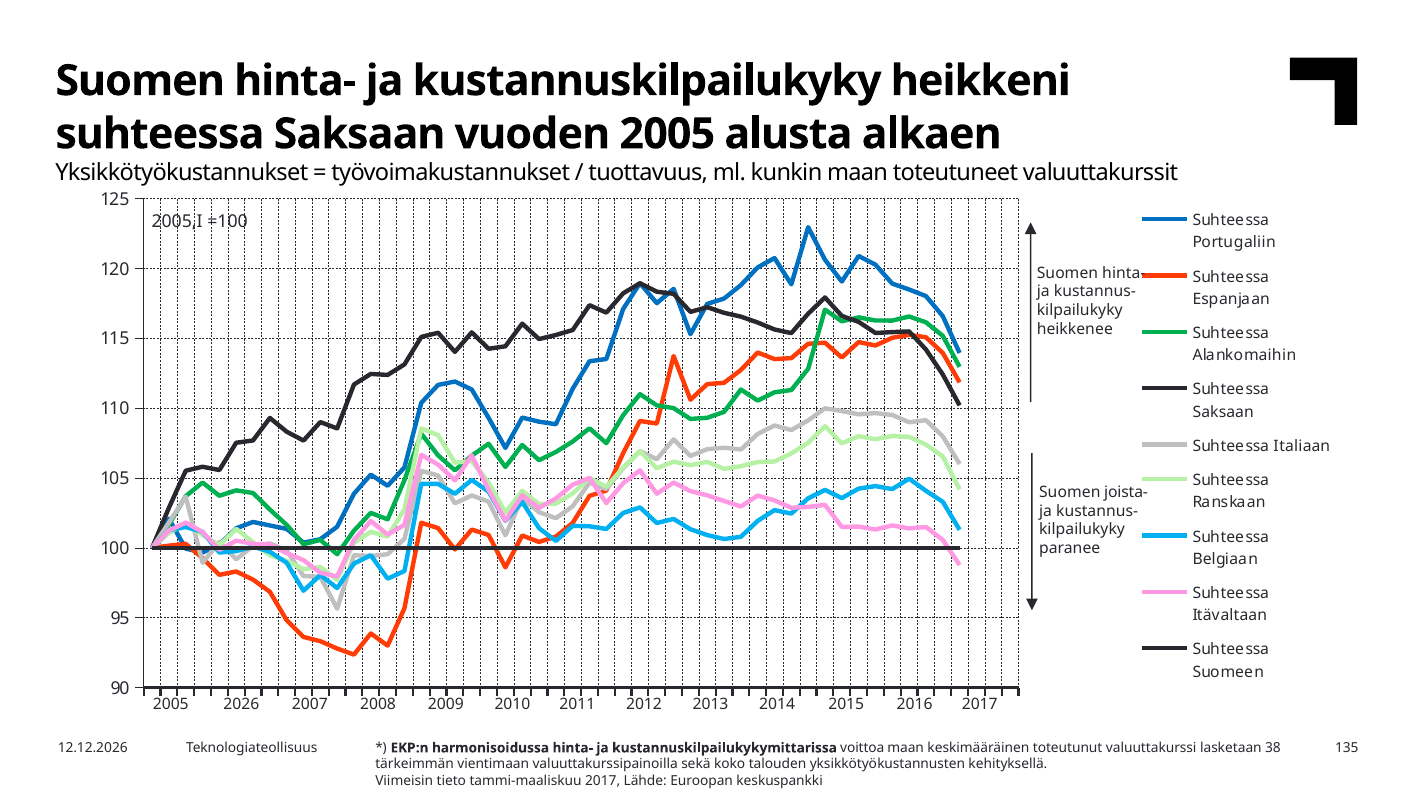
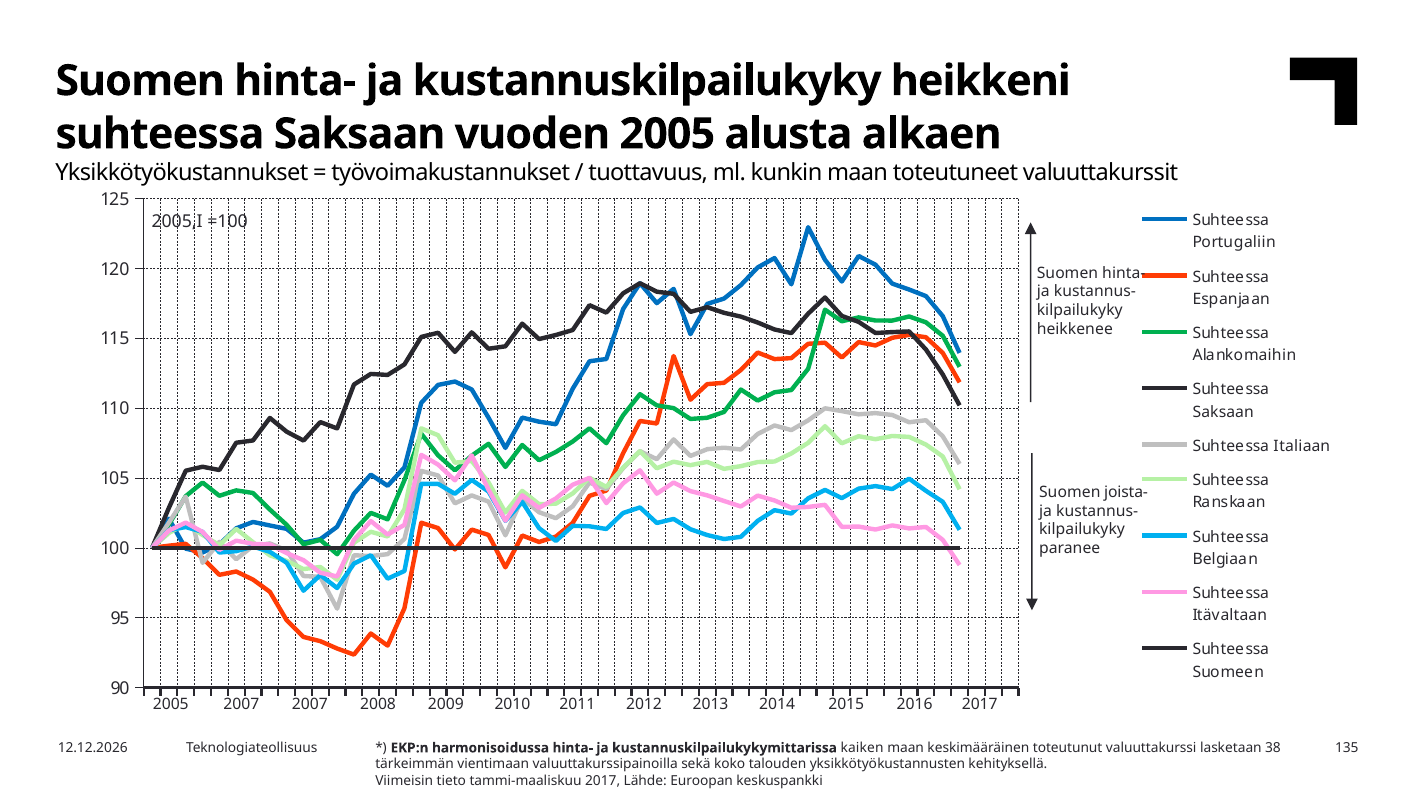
2005 2026: 2026 -> 2007 (241, 704)
voittoa: voittoa -> kaiken (862, 748)
